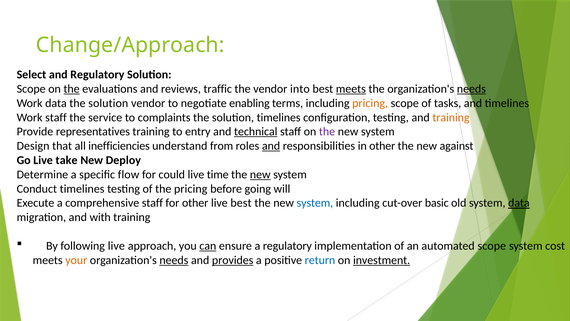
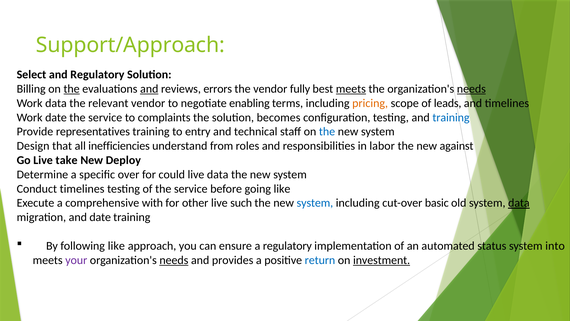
Change/Approach: Change/Approach -> Support/Approach (130, 45)
Scope: Scope -> Billing (31, 89)
and underline: none -> present (149, 89)
traffic: traffic -> errors (218, 89)
into: into -> fully (300, 89)
solution: solution -> relevant (108, 103)
tasks: tasks -> leads (448, 103)
Work staff: staff -> date (56, 117)
solution timelines: timelines -> becomes (279, 117)
training colour: orange -> blue (451, 117)
technical underline: present -> none (256, 132)
the colour: purple -> blue (327, 132)
and underline: present -> none (271, 146)
in other: other -> labor (382, 146)
flow: flow -> over (129, 174)
live time: time -> data (218, 174)
new underline: present -> none (260, 174)
of the pricing: pricing -> service (191, 189)
going will: will -> like (282, 189)
comprehensive staff: staff -> with (152, 203)
live best: best -> such (241, 203)
and with: with -> date (100, 217)
following live: live -> like (116, 246)
can underline: present -> none (208, 246)
automated scope: scope -> status (492, 246)
cost: cost -> into (555, 246)
your colour: orange -> purple (76, 260)
provides underline: present -> none (233, 260)
